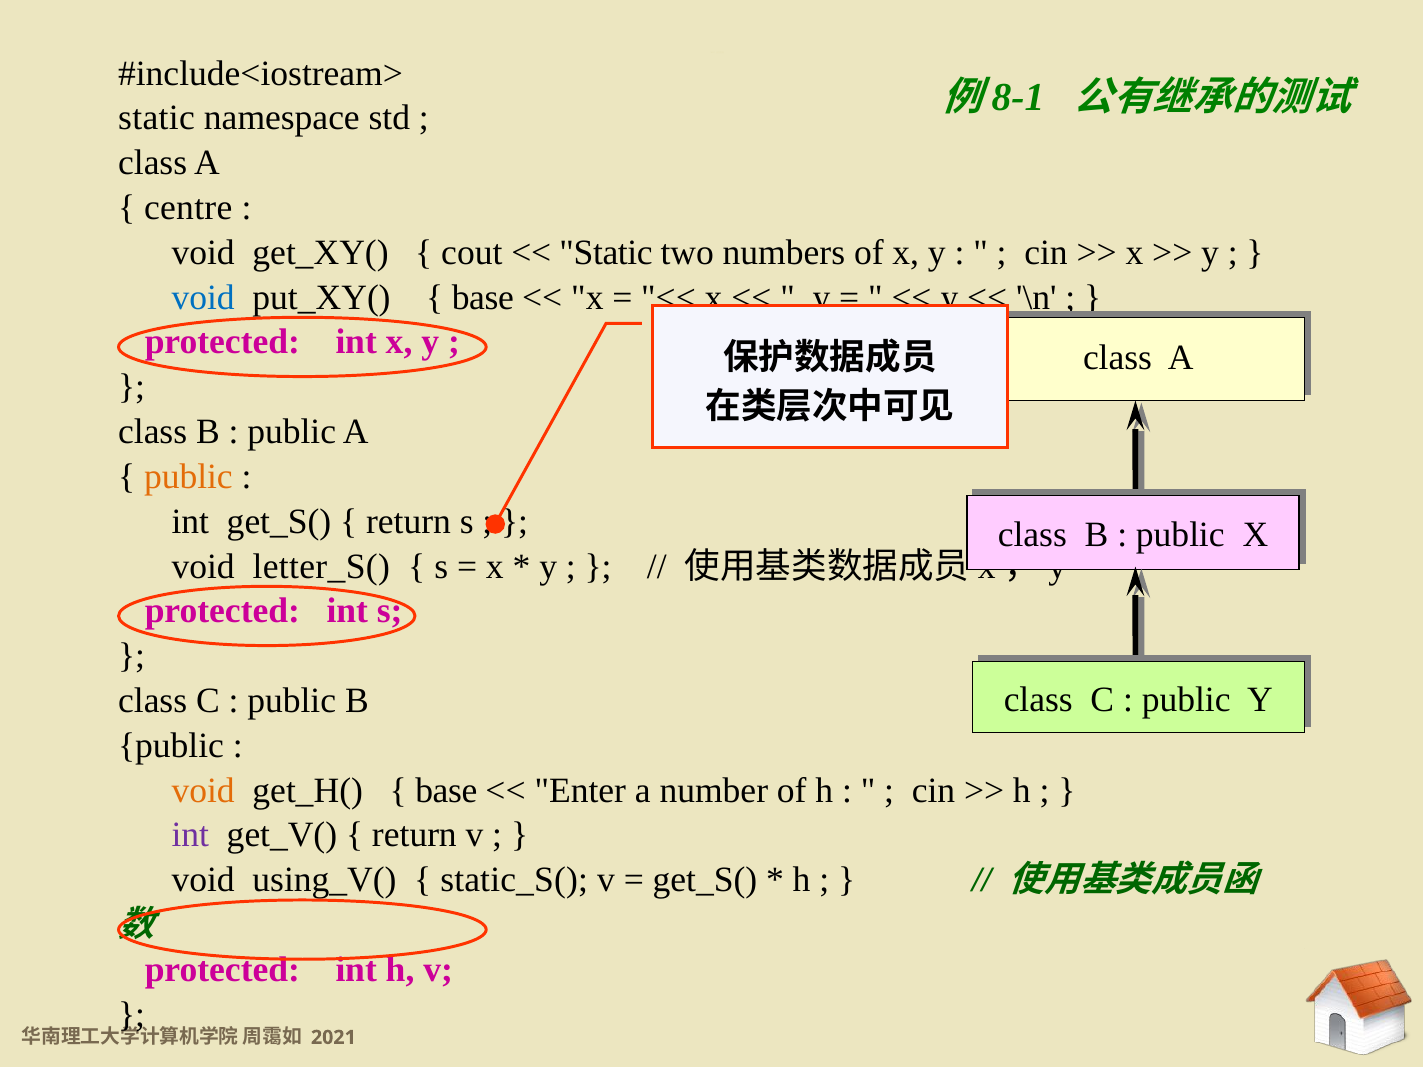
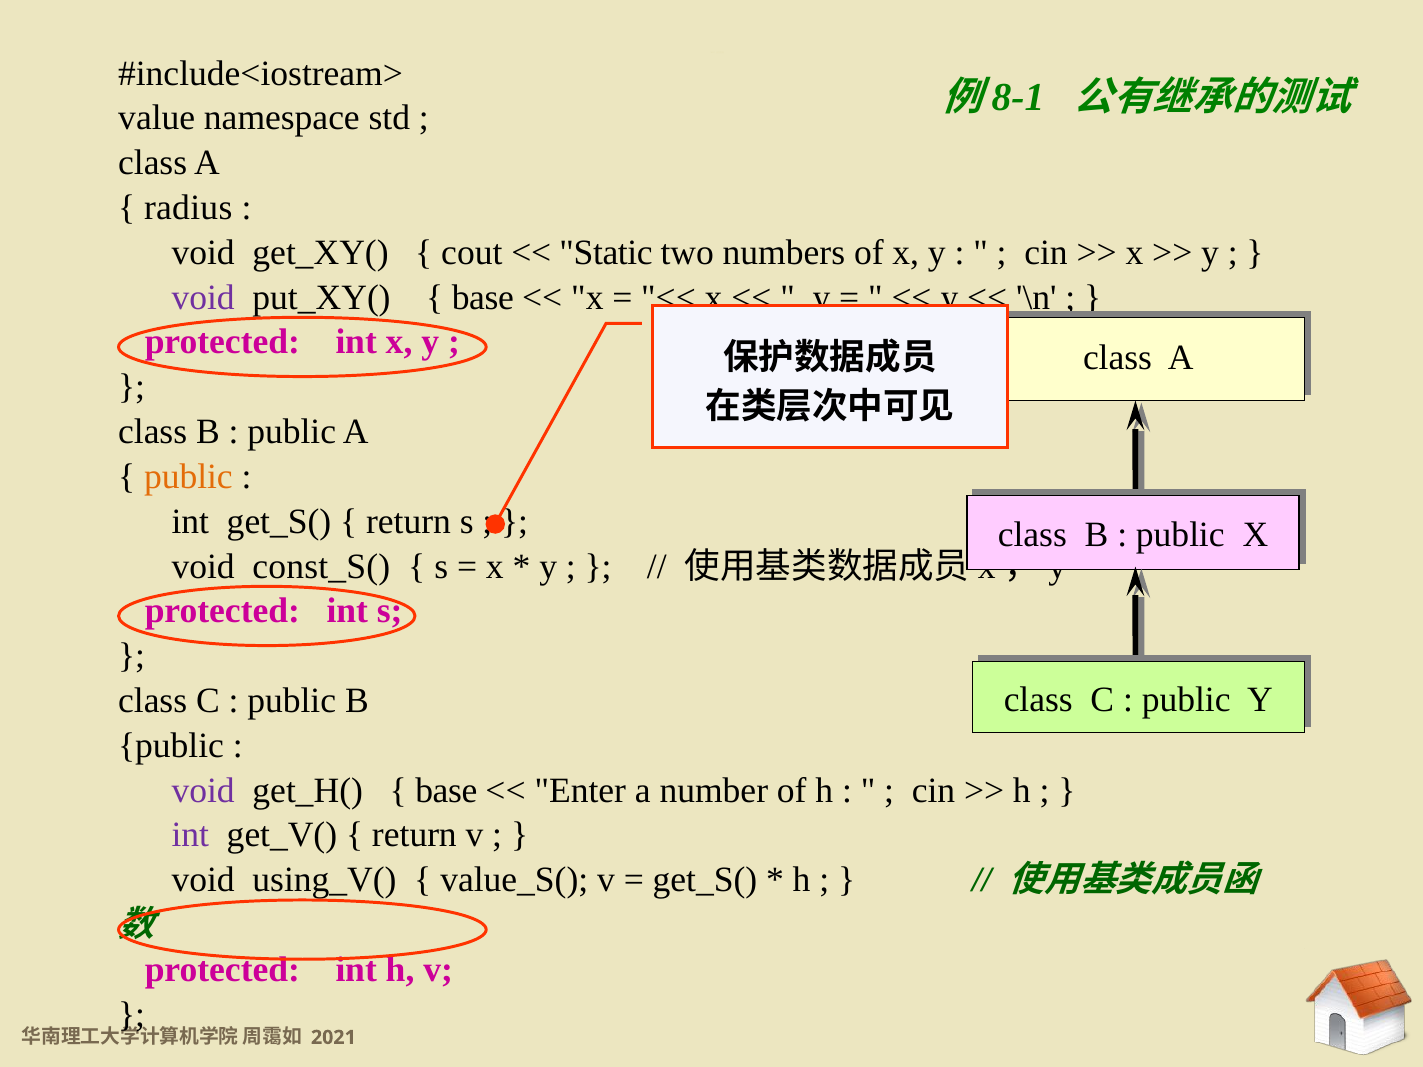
static: static -> value (157, 118)
centre: centre -> radius (188, 208)
void colour: blue -> purple (203, 298)
letter_S(: letter_S( -> const_S( (321, 566)
void colour: orange -> purple (203, 791)
static_S(: static_S( -> value_S( (514, 880)
